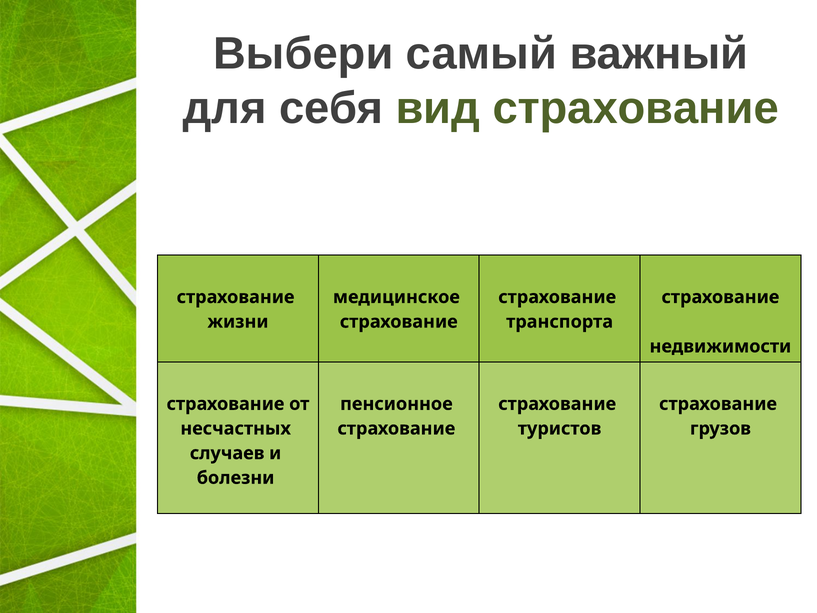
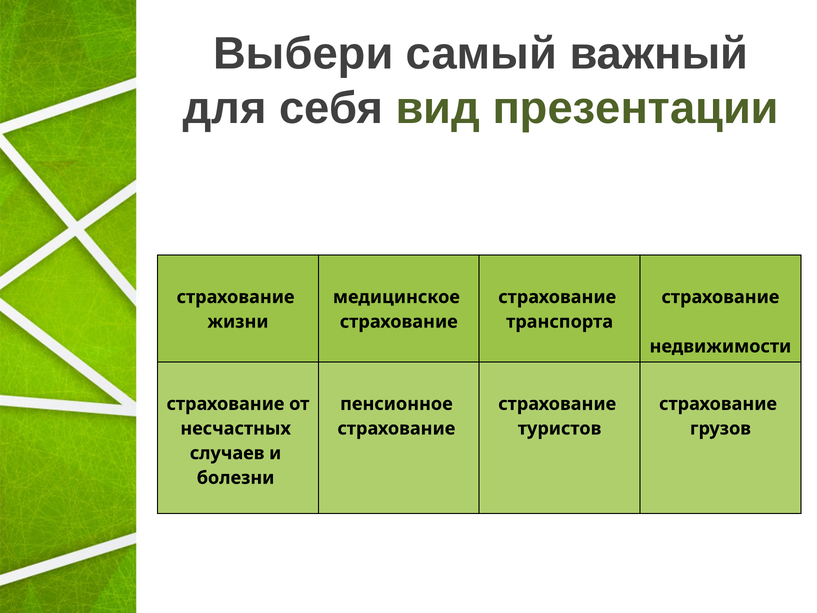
вид страхование: страхование -> презентации (636, 108)
